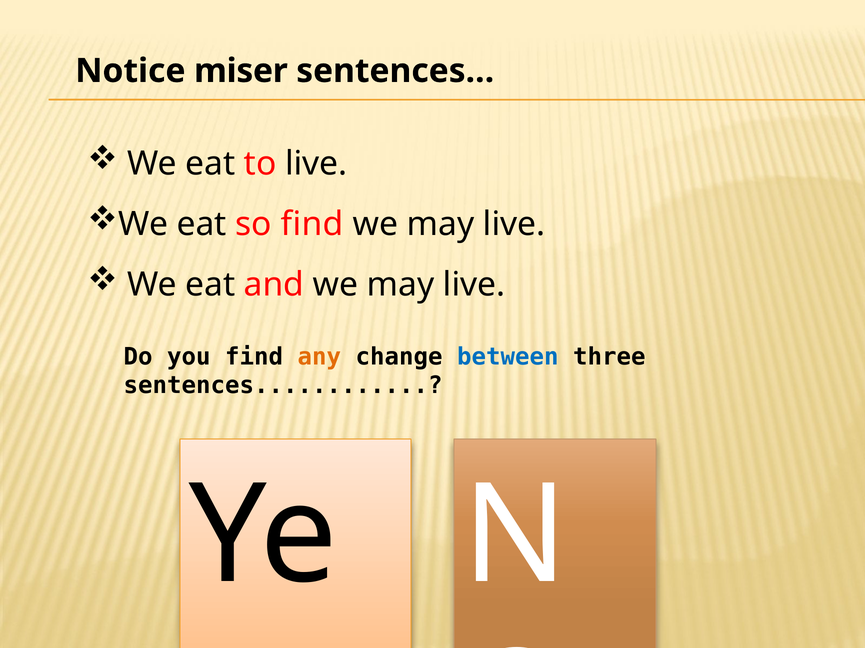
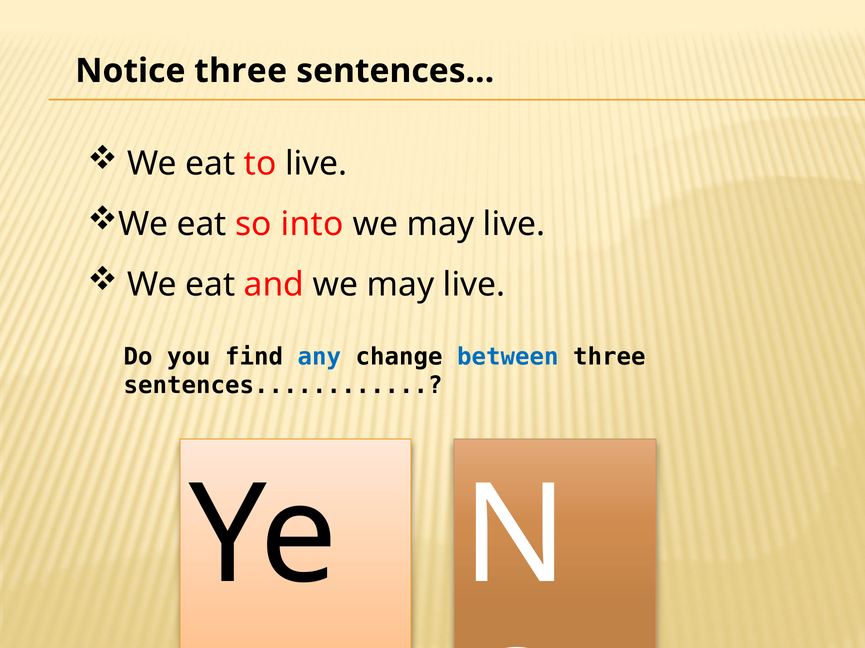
Notice miser: miser -> three (241, 71)
so find: find -> into (312, 224)
any colour: orange -> blue (320, 357)
